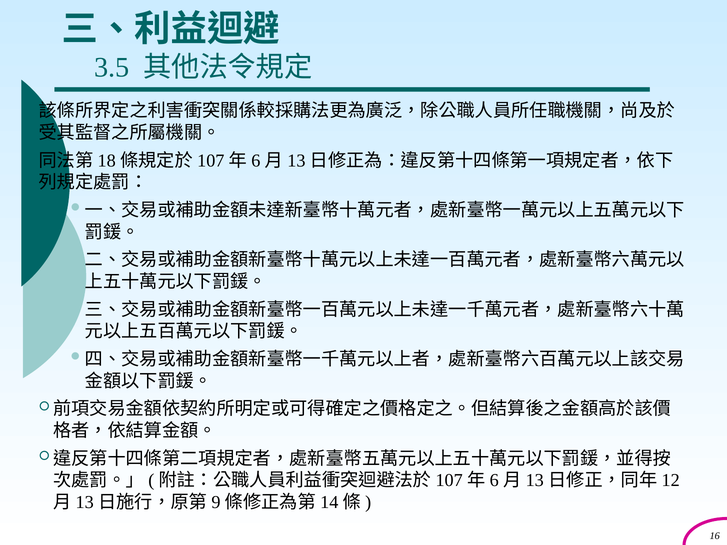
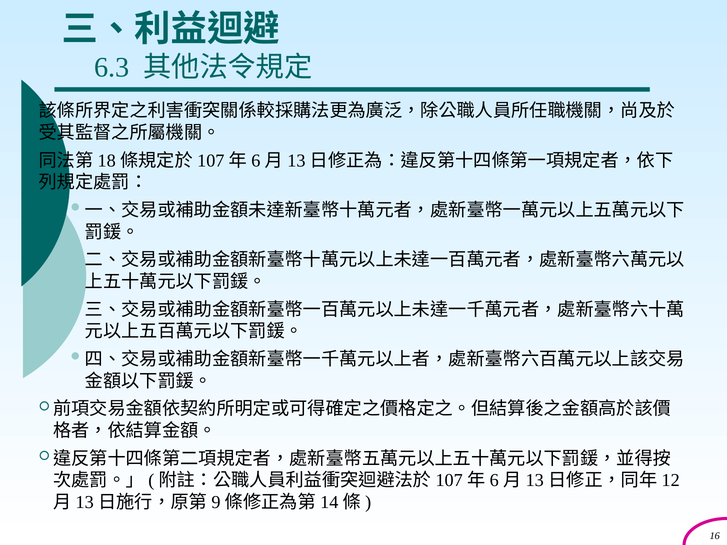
3.5: 3.5 -> 6.3 (112, 68)
